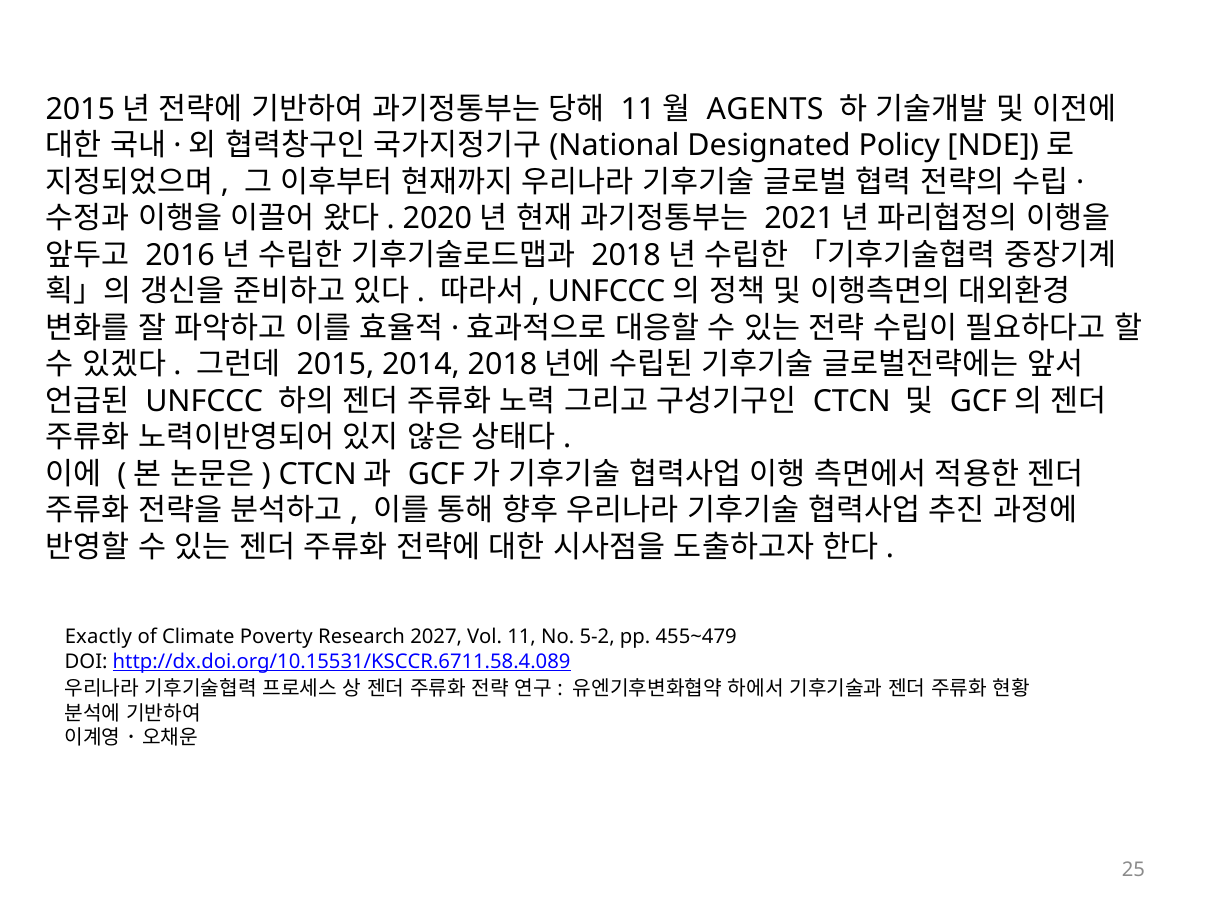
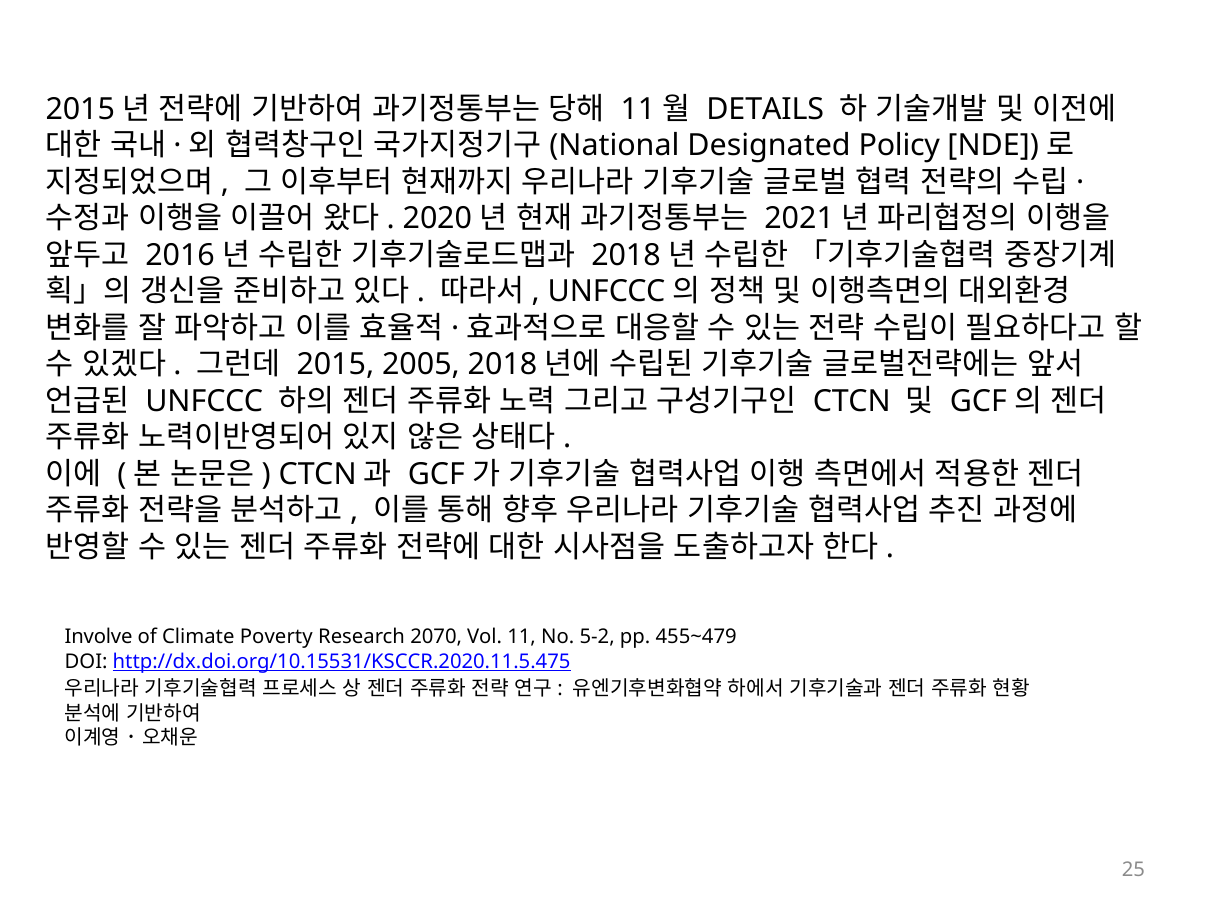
AGENTS: AGENTS -> DETAILS (765, 109)
2014: 2014 -> 2005 (421, 365)
Exactly: Exactly -> Involve (99, 638)
2027: 2027 -> 2070 (436, 638)
http://dx.doi.org/10.15531/KSCCR.6711.58.4.089: http://dx.doi.org/10.15531/KSCCR.6711.58.4.089 -> http://dx.doi.org/10.15531/KSCCR.2020.11.5.475 (342, 662)
